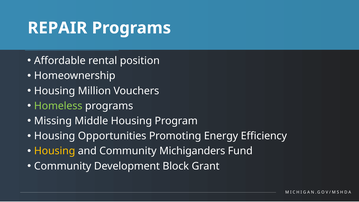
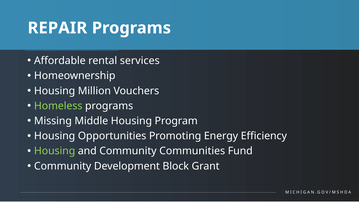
position: position -> services (140, 61)
Housing colour: yellow -> light green (55, 151)
Michiganders: Michiganders -> Communities (192, 151)
